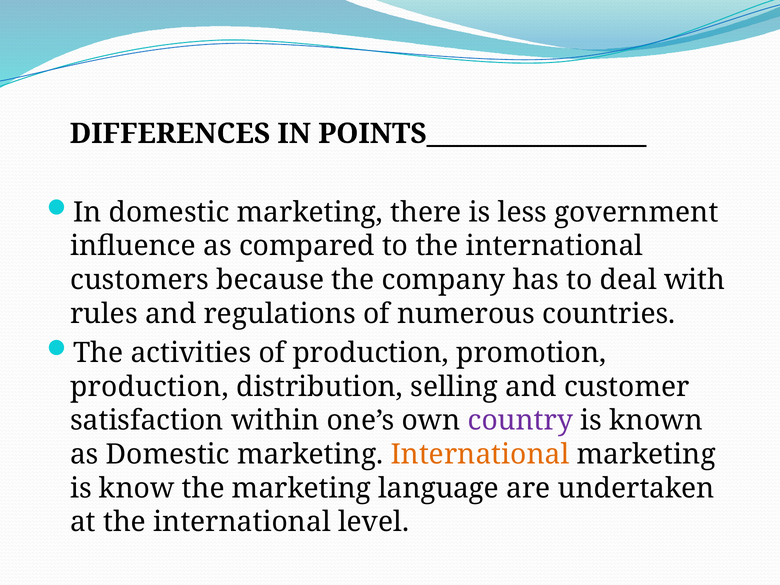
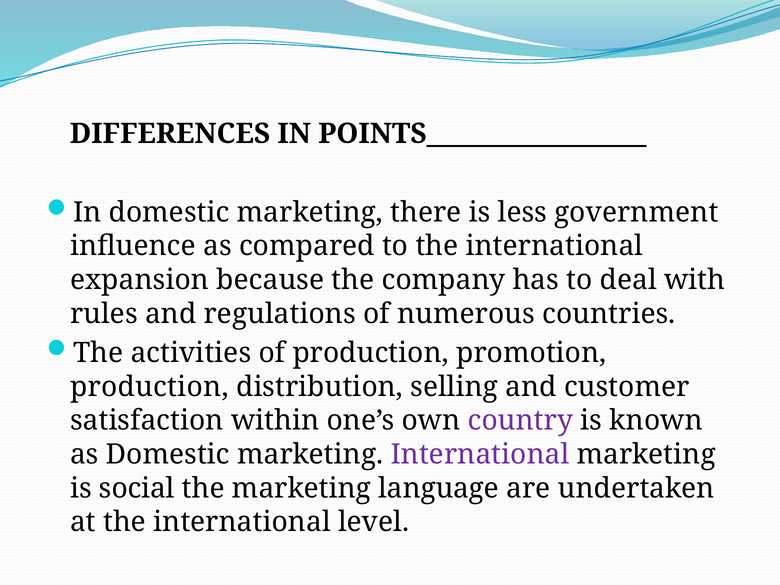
customers: customers -> expansion (140, 280)
International colour: orange -> purple (480, 454)
know: know -> social (137, 488)
